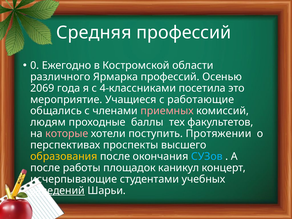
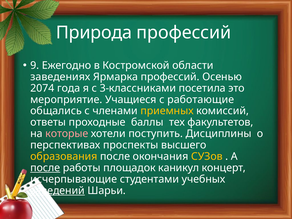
Средняя: Средняя -> Природа (94, 33)
0: 0 -> 9 (35, 65)
различного: различного -> заведениях (60, 77)
2069: 2069 -> 2074 (42, 88)
4-классниками: 4-классниками -> 3-классниками (138, 88)
приемных colour: pink -> yellow (167, 111)
людям: людям -> ответы (48, 122)
Протяжении: Протяжении -> Дисциплины (219, 134)
СУЗов colour: light blue -> yellow (207, 156)
после underline: none -> present (45, 168)
